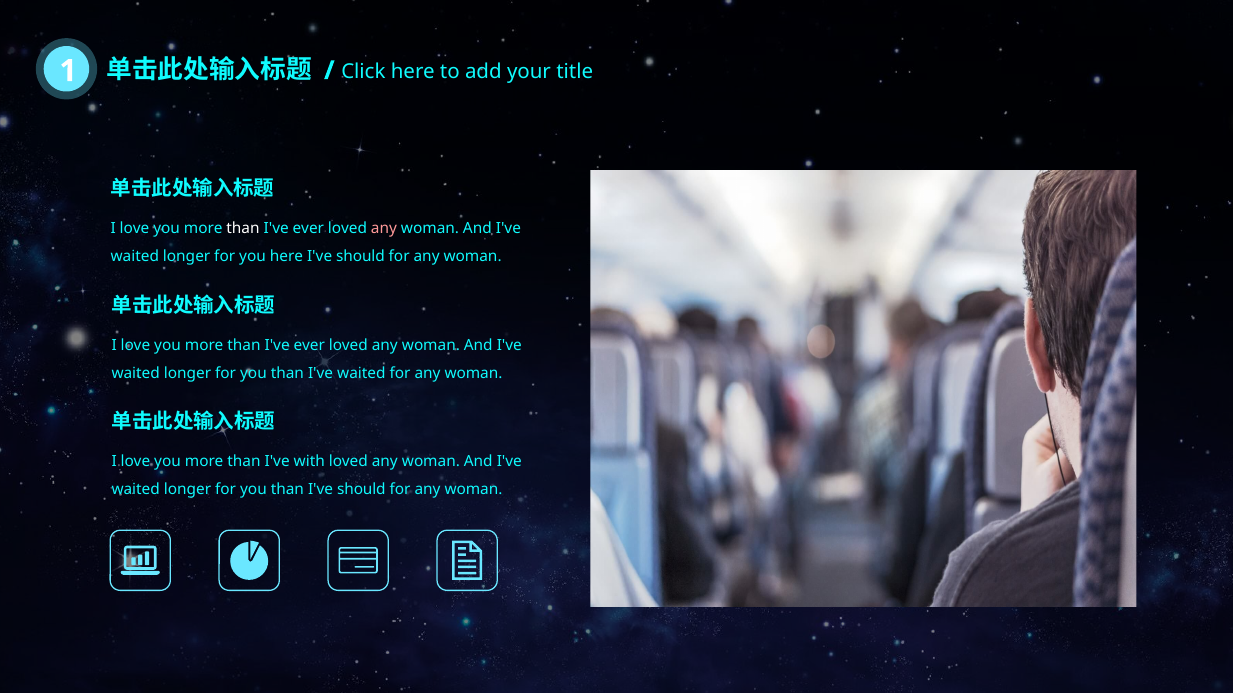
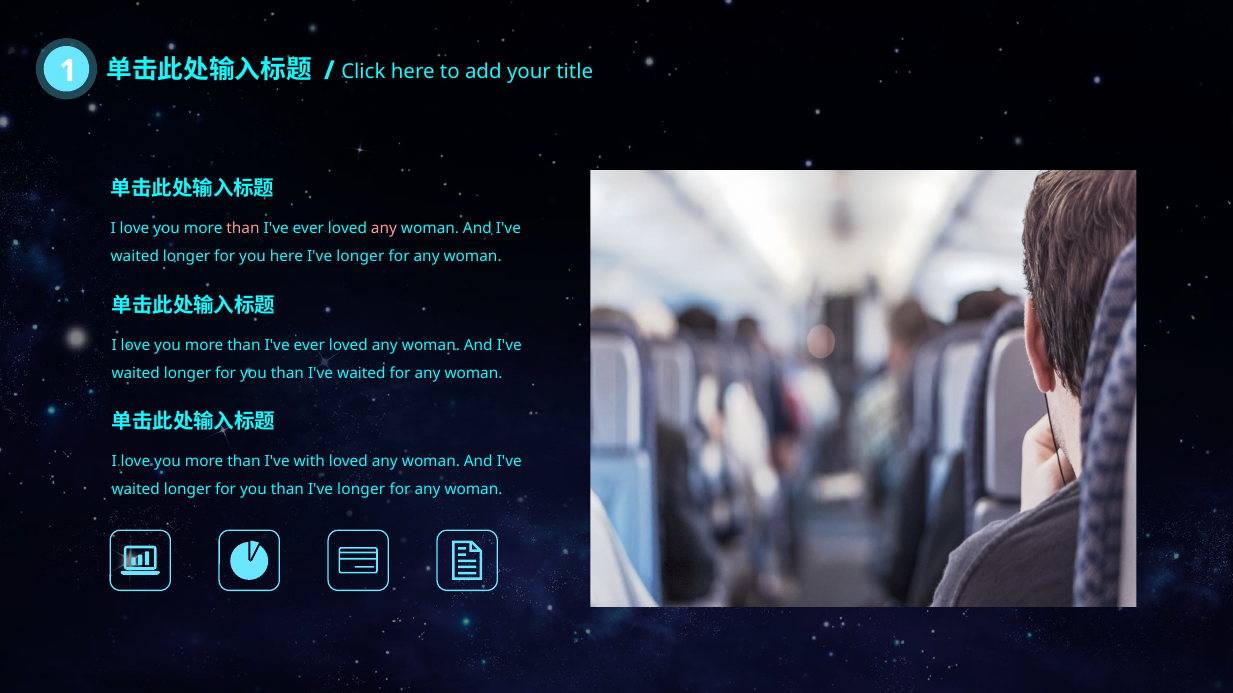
than colour: white -> pink (243, 229)
should: should -> longer (360, 257)
than I've should: should -> longer (361, 490)
